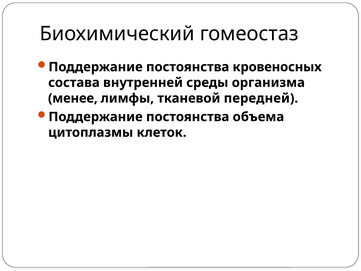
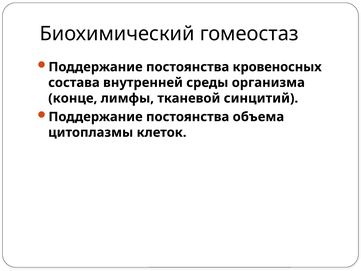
менее: менее -> конце (73, 98)
передней: передней -> синцитий (261, 98)
